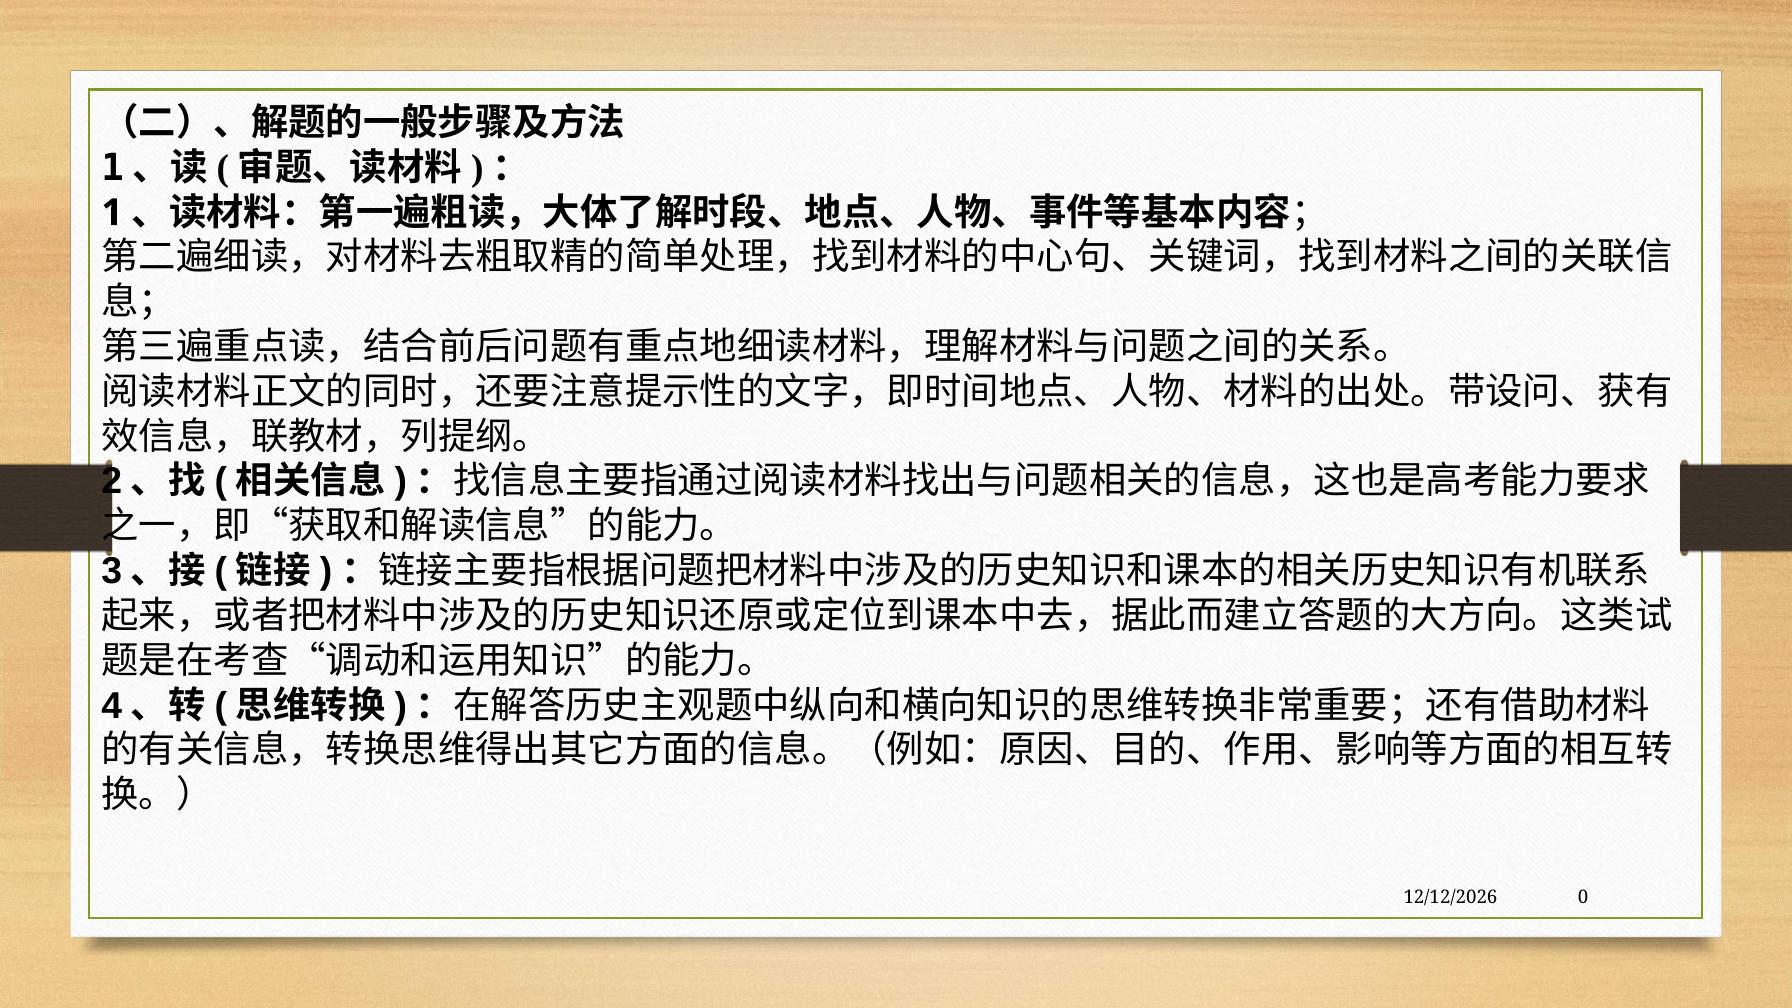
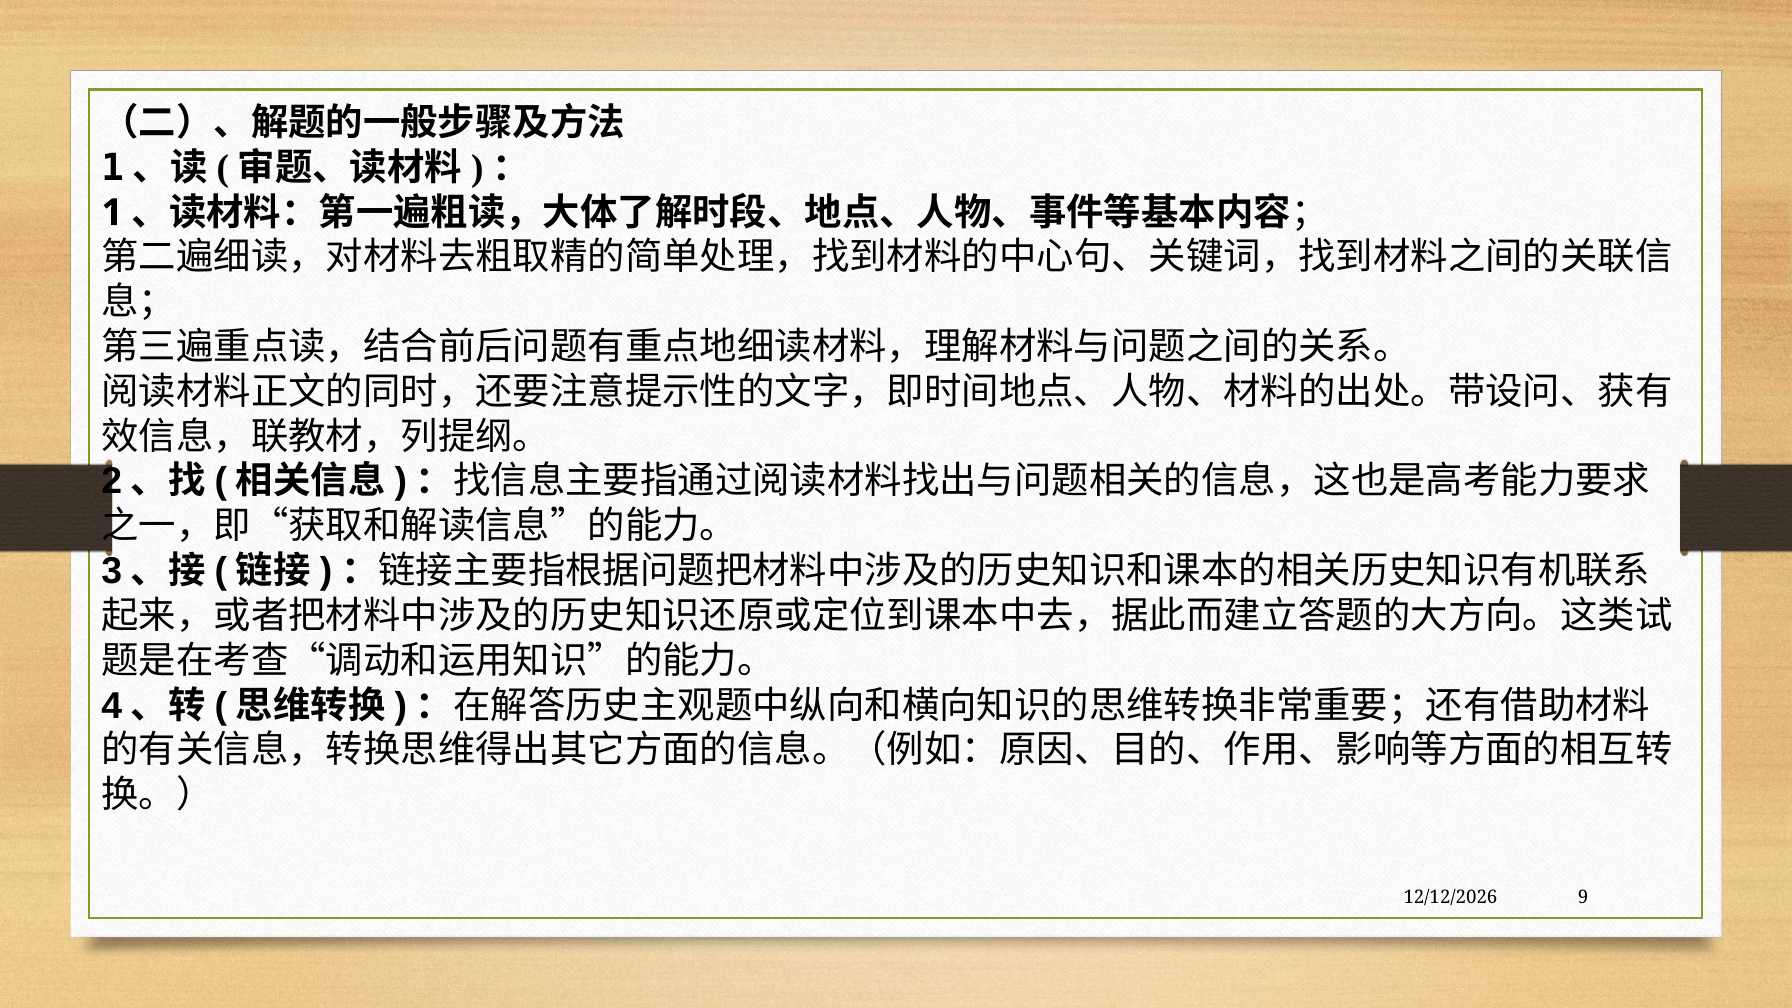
0: 0 -> 9 (1583, 898)
